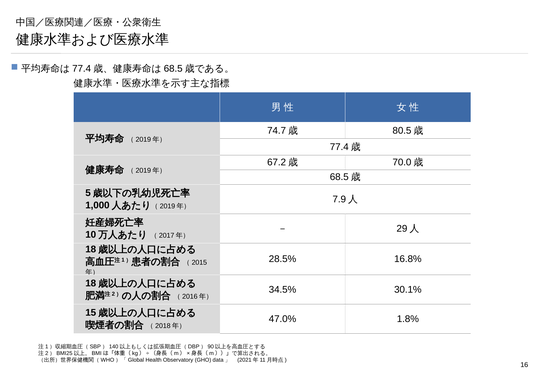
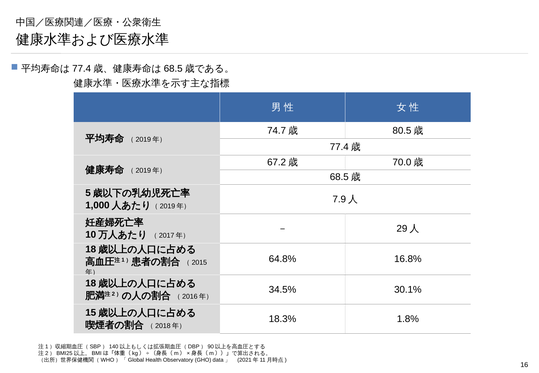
28.5%: 28.5% -> 64.8% (283, 259)
47.0%: 47.0% -> 18.3% (283, 319)
